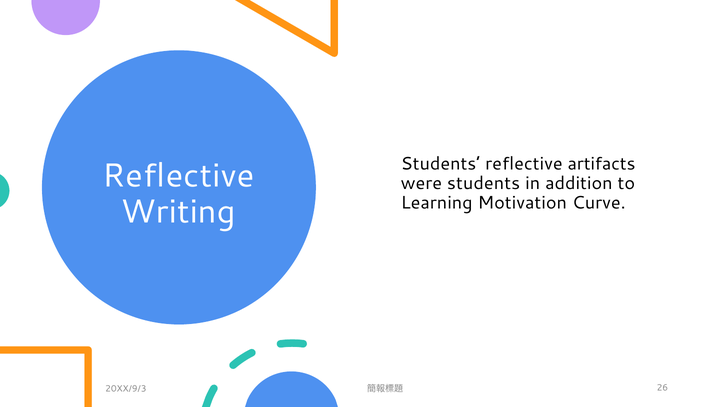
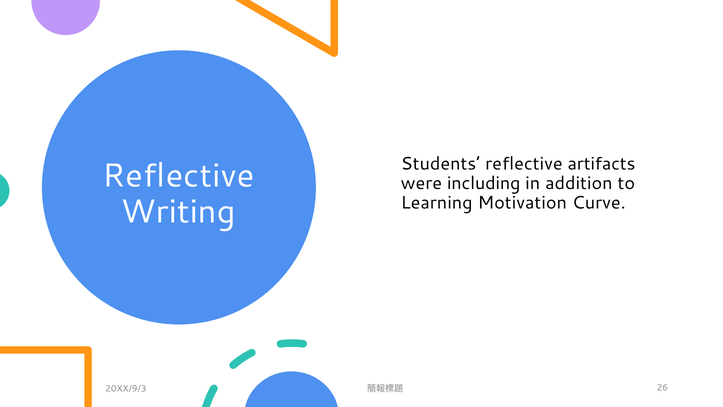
were students: students -> including (484, 183)
